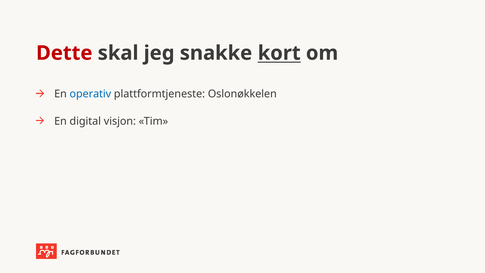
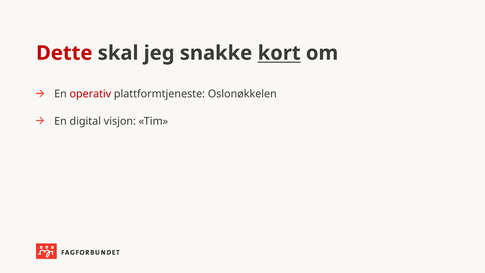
operativ colour: blue -> red (90, 94)
